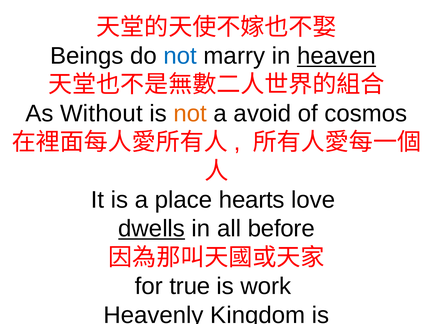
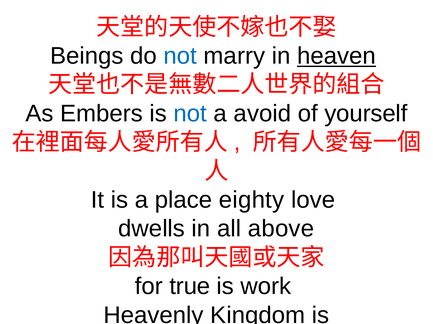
Without: Without -> Embers (102, 114)
not colour: orange -> blue (190, 114)
cosmos: cosmos -> yourself (366, 114)
hearts: hearts -> eighty (252, 200)
dwells underline: present -> none (152, 229)
before: before -> above (281, 229)
